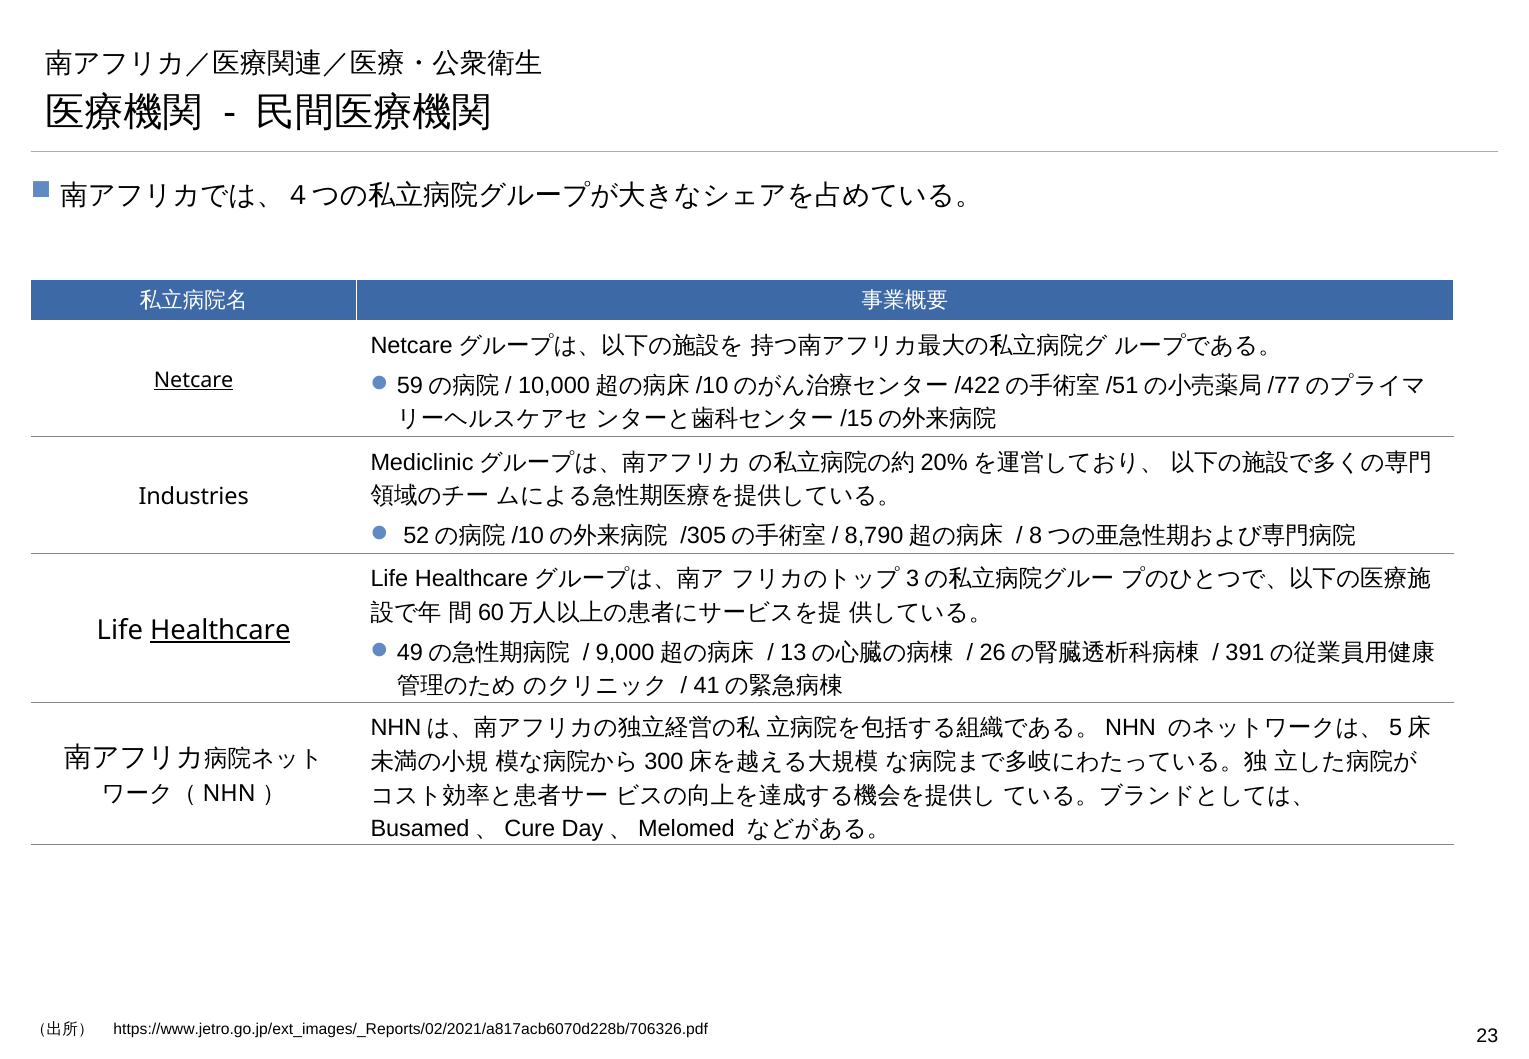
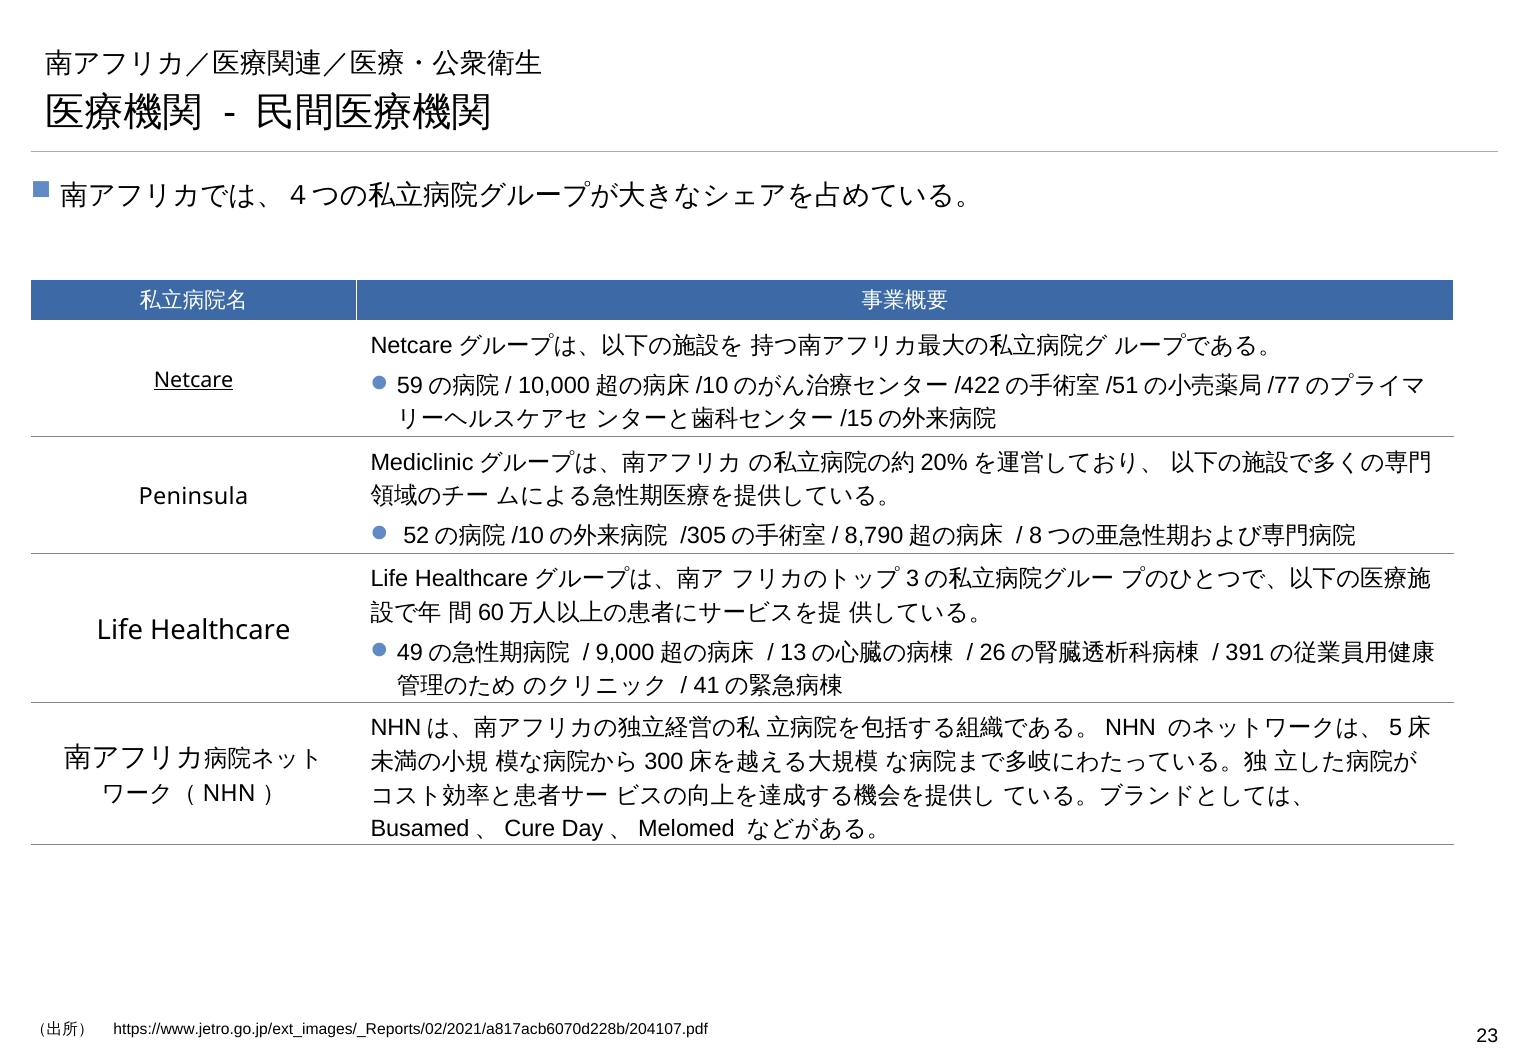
Industries: Industries -> Peninsula (193, 497)
Healthcare underline: present -> none (220, 630)
https://www.jetro.go.jp/ext_images/_Reports/02/2021/a817acb6070d228b/706326.pdf: https://www.jetro.go.jp/ext_images/_Reports/02/2021/a817acb6070d228b/706326.pdf -> https://www.jetro.go.jp/ext_images/_Reports/02/2021/a817acb6070d228b/204107.pdf (411, 1029)
